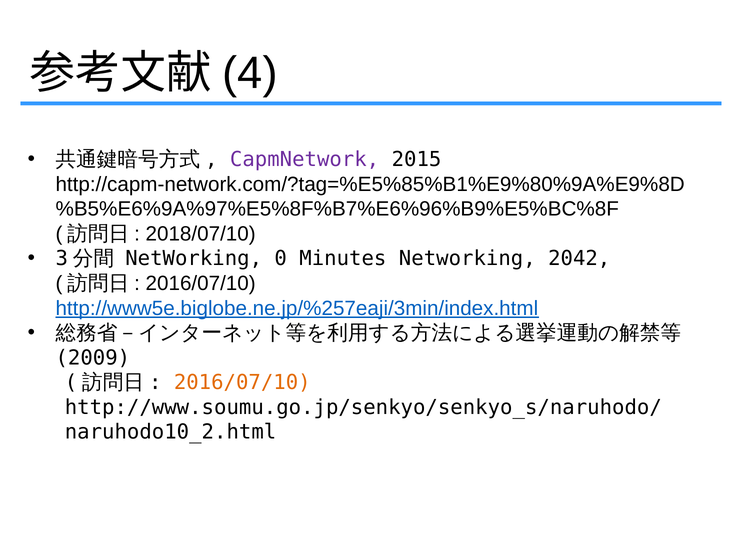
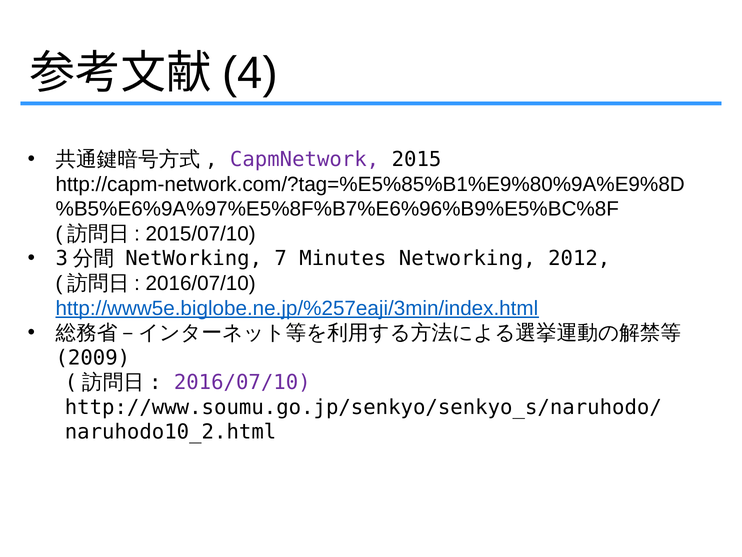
2018/07/10: 2018/07/10 -> 2015/07/10 (201, 234)
0: 0 -> 7 (281, 258)
2042: 2042 -> 2012 (579, 258)
2016/07/10 colour: orange -> purple (242, 382)
